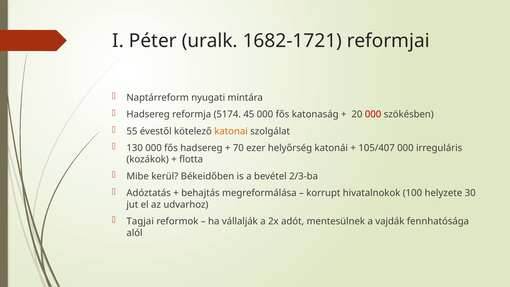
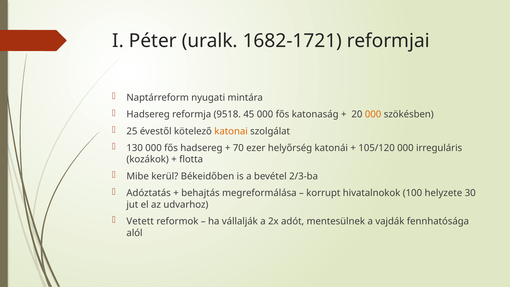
5174: 5174 -> 9518 (227, 114)
000 colour: red -> orange (373, 114)
55: 55 -> 25 (132, 131)
105/407: 105/407 -> 105/120 (377, 148)
Tagjai: Tagjai -> Vetett (140, 221)
